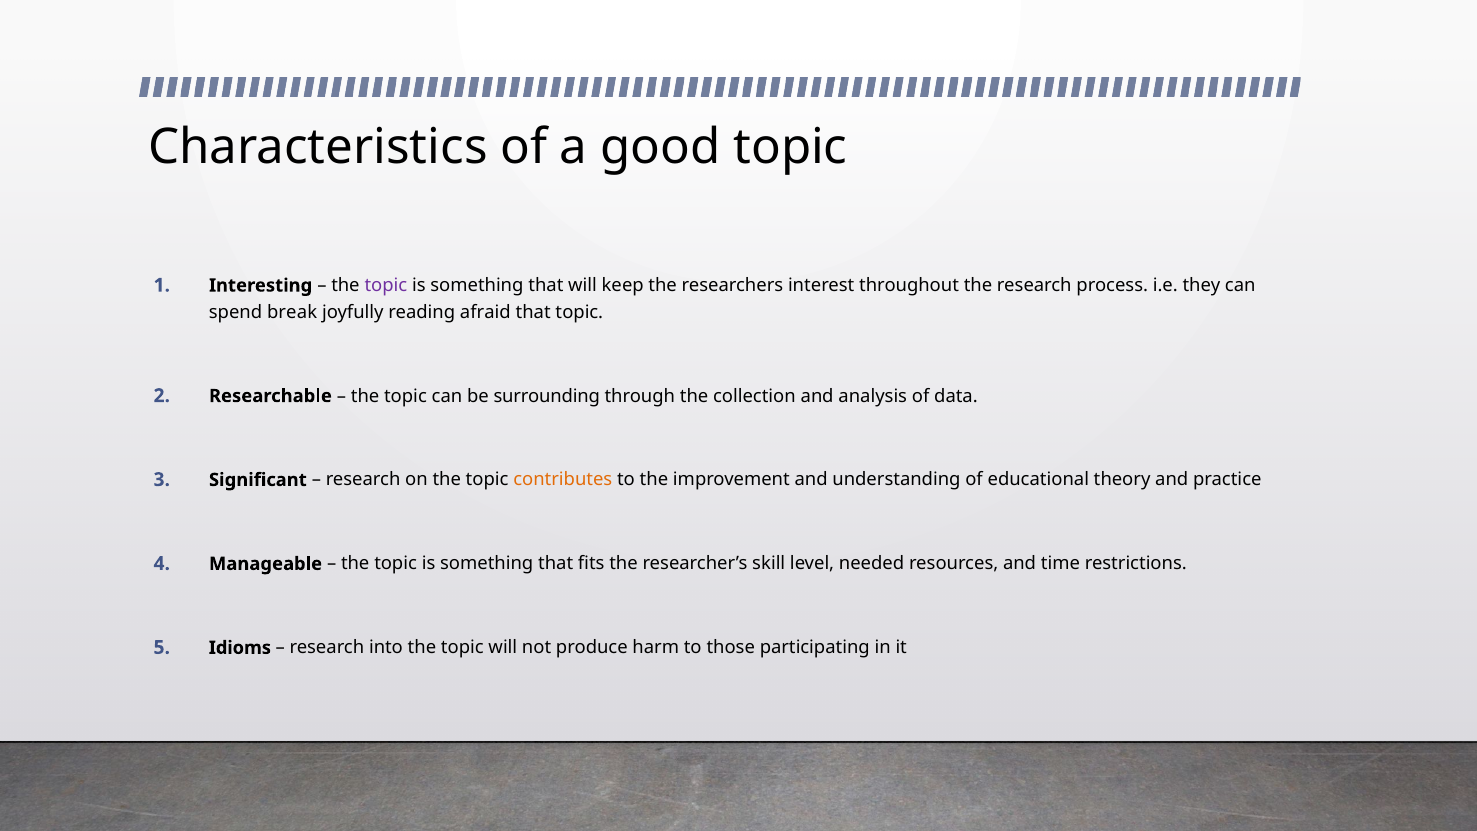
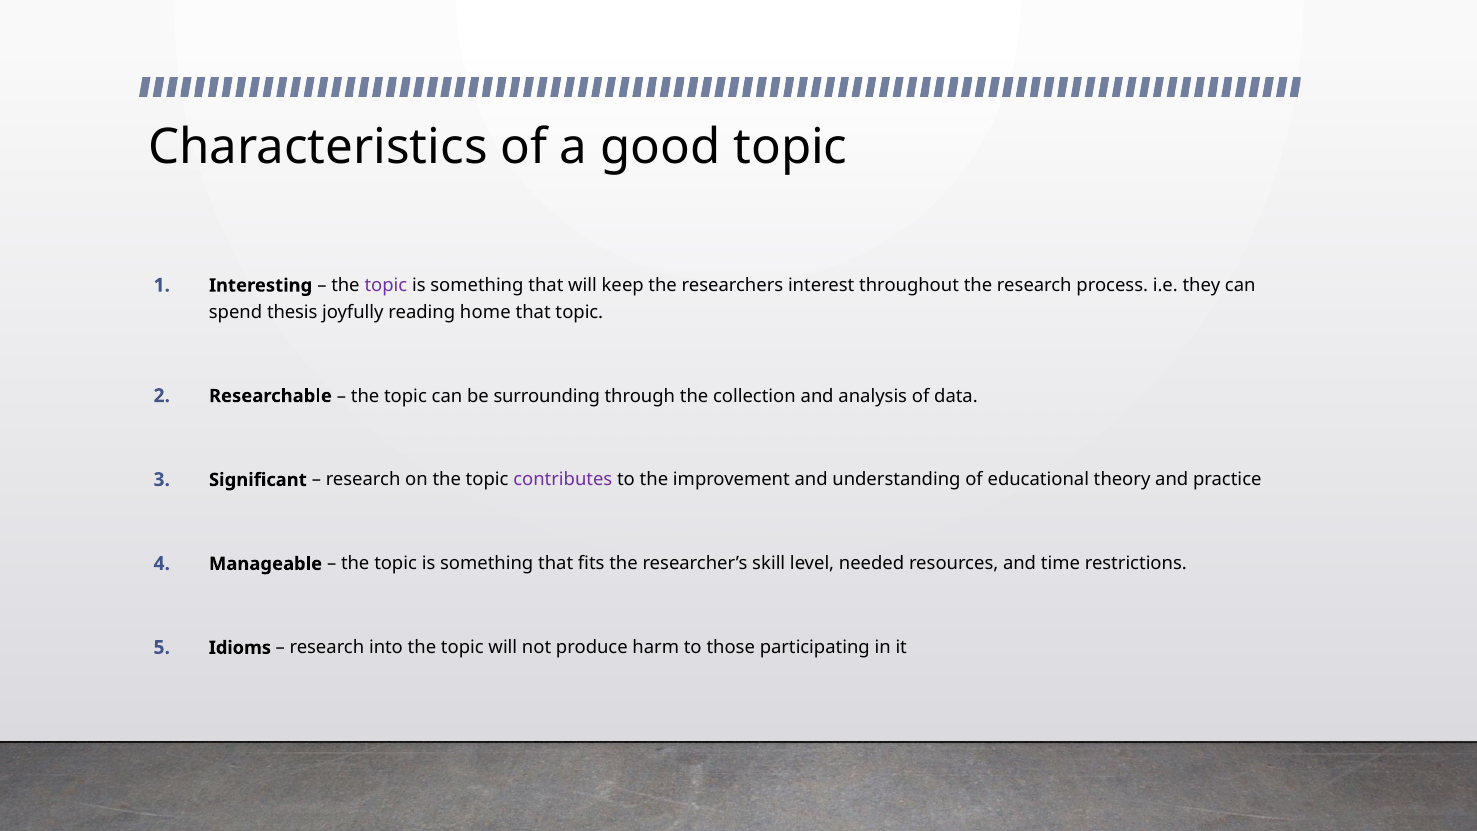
break: break -> thesis (292, 312)
afraid: afraid -> home (485, 312)
contributes colour: orange -> purple (563, 480)
